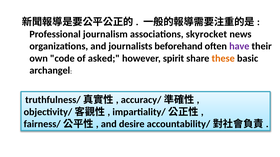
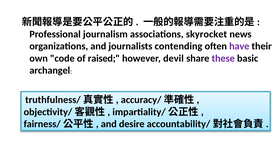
beforehand: beforehand -> contending (178, 46)
asked: asked -> raised (104, 58)
spirit: spirit -> devil (173, 58)
these colour: orange -> purple (223, 58)
